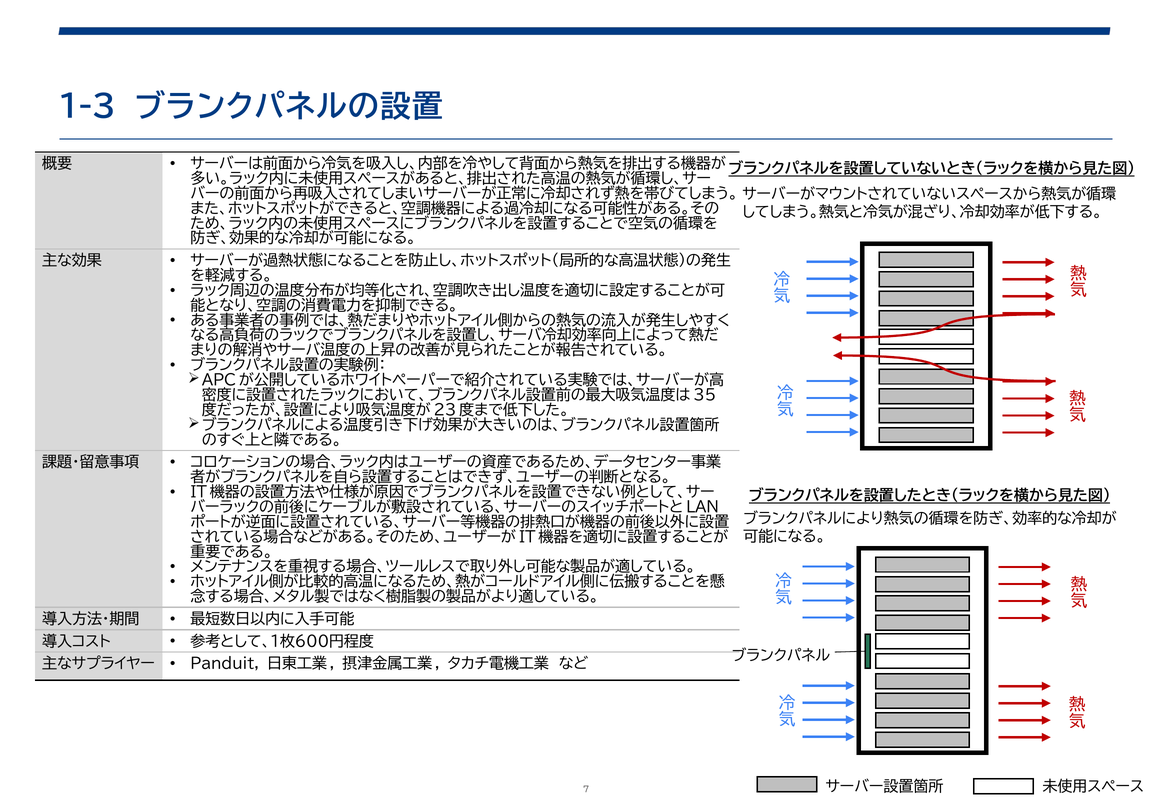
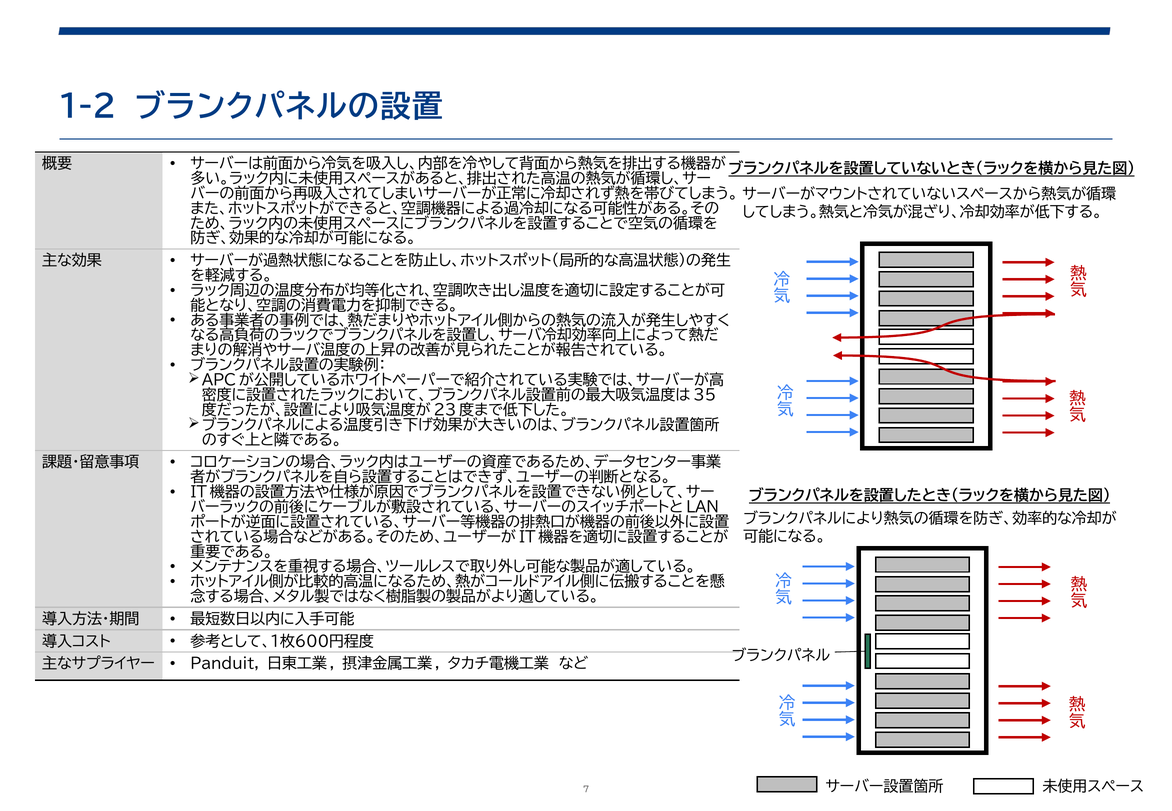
1-3: 1-3 -> 1-2 (88, 107)
